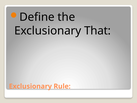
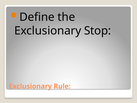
That: That -> Stop (98, 31)
